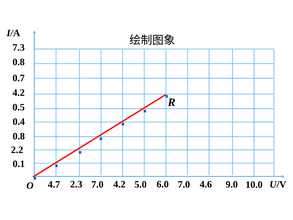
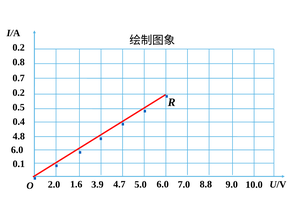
7.3: 7.3 -> 0.2 (19, 47)
4.2: 4.2 -> 0.2 (19, 93)
0.8: 0.8 -> 4.8 (19, 136)
2.2: 2.2 -> 6.0 (17, 150)
2.3: 2.3 -> 1.6 (76, 184)
4.7: 4.7 -> 2.0 (54, 184)
7.0: 7.0 -> 3.9 (97, 184)
O 4.2: 4.2 -> 4.7 (119, 184)
4.6: 4.6 -> 8.8 (206, 184)
